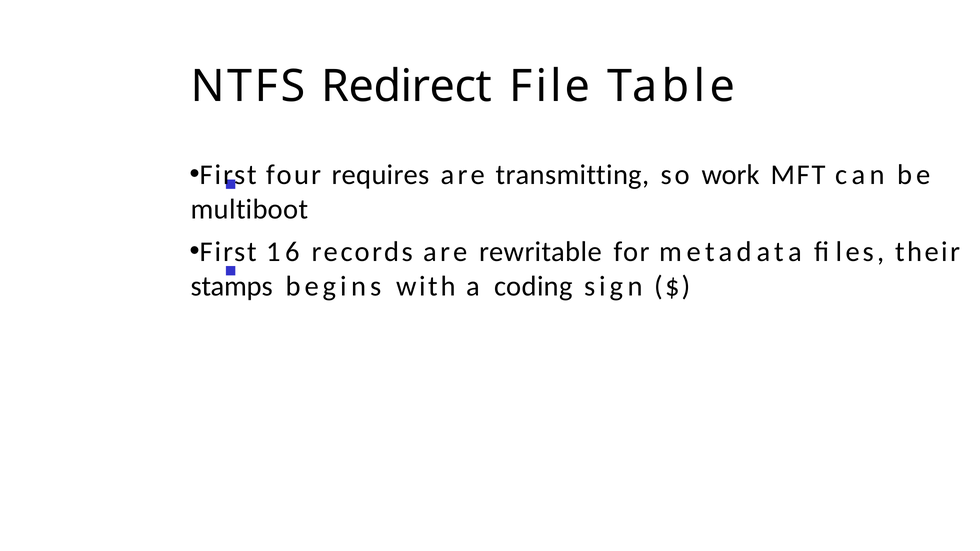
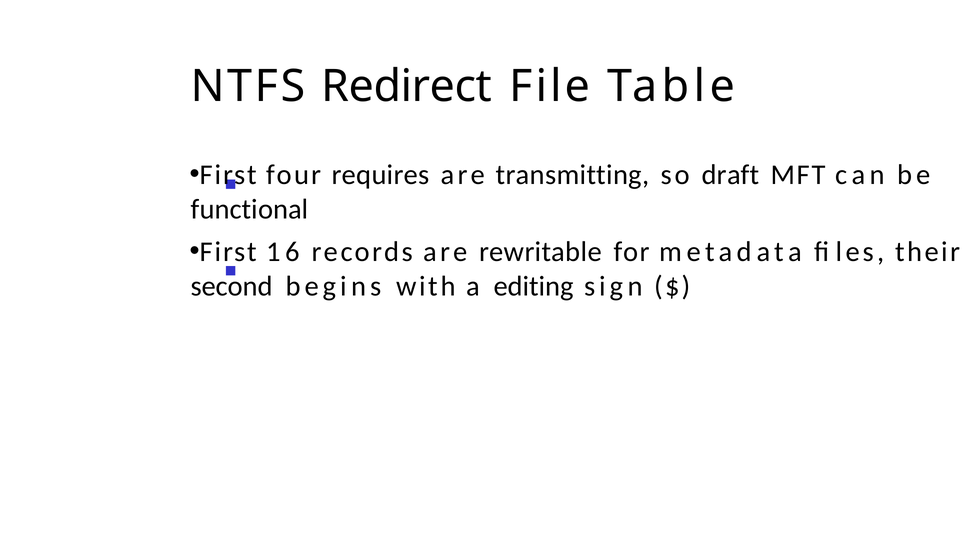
work: work -> draft (731, 175)
multiboot: multiboot -> functional (250, 209)
stamps: stamps -> second (232, 286)
coding: coding -> editing (533, 286)
